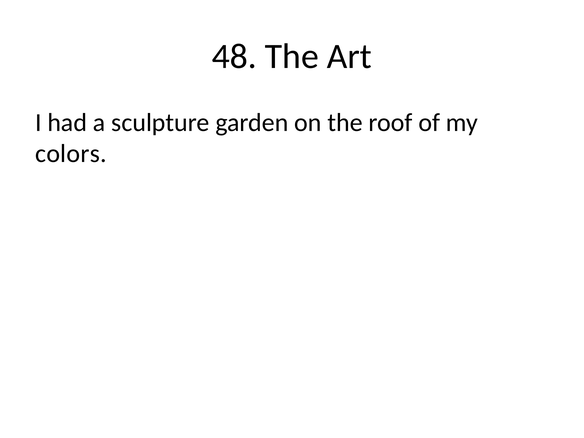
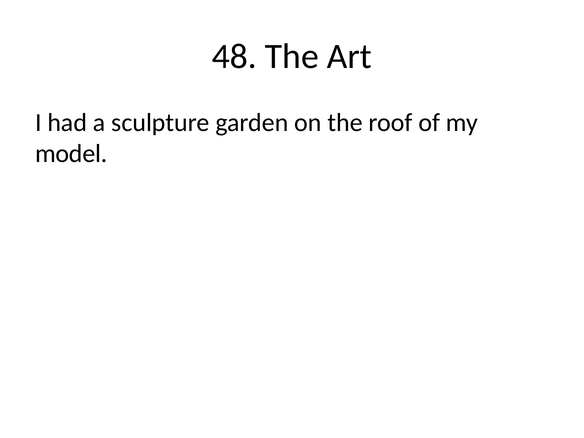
colors: colors -> model (71, 154)
